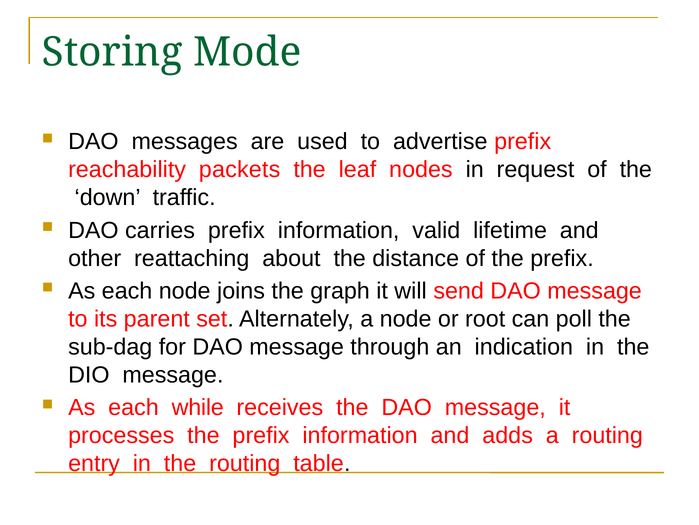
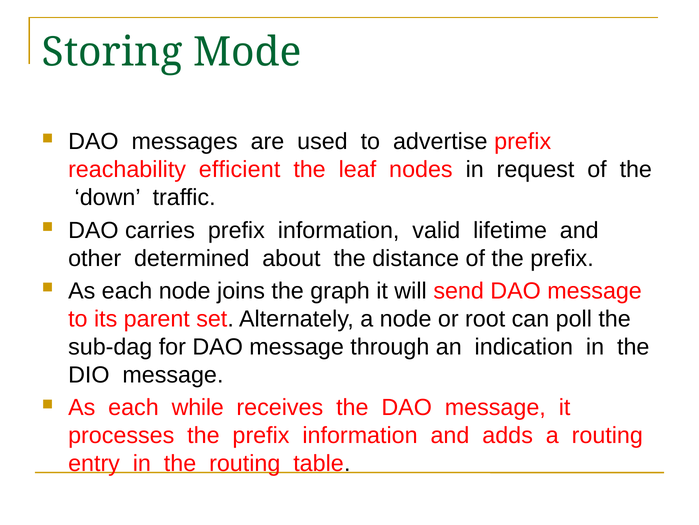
packets: packets -> efficient (240, 169)
reattaching: reattaching -> determined (192, 258)
